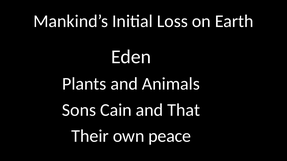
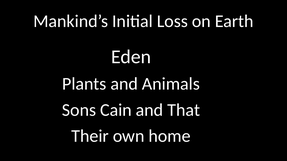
peace: peace -> home (170, 136)
